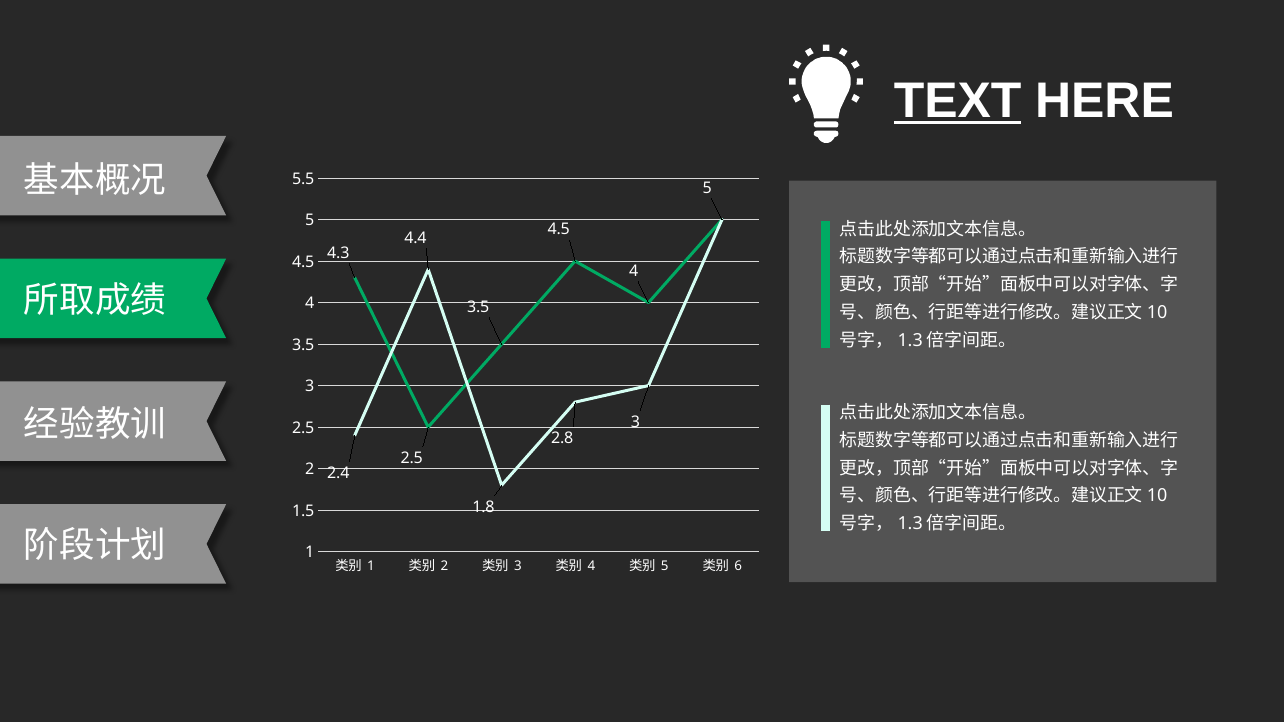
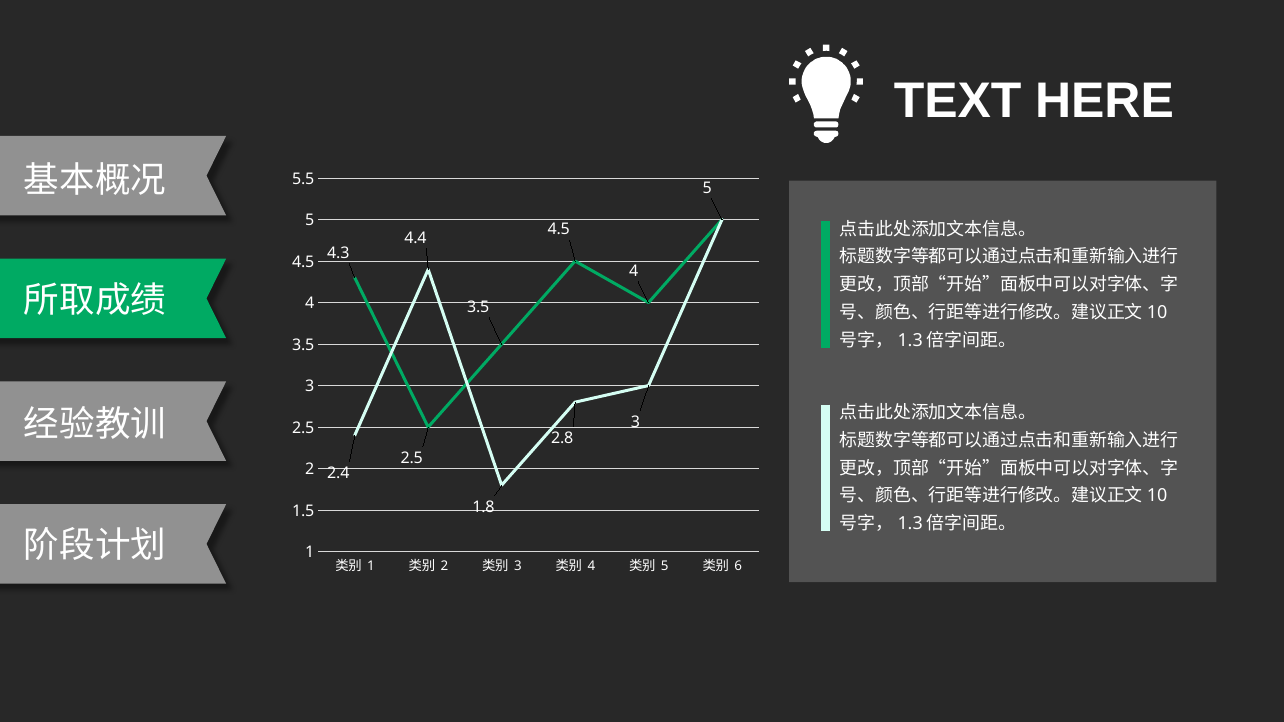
TEXT underline: present -> none (958, 101)
